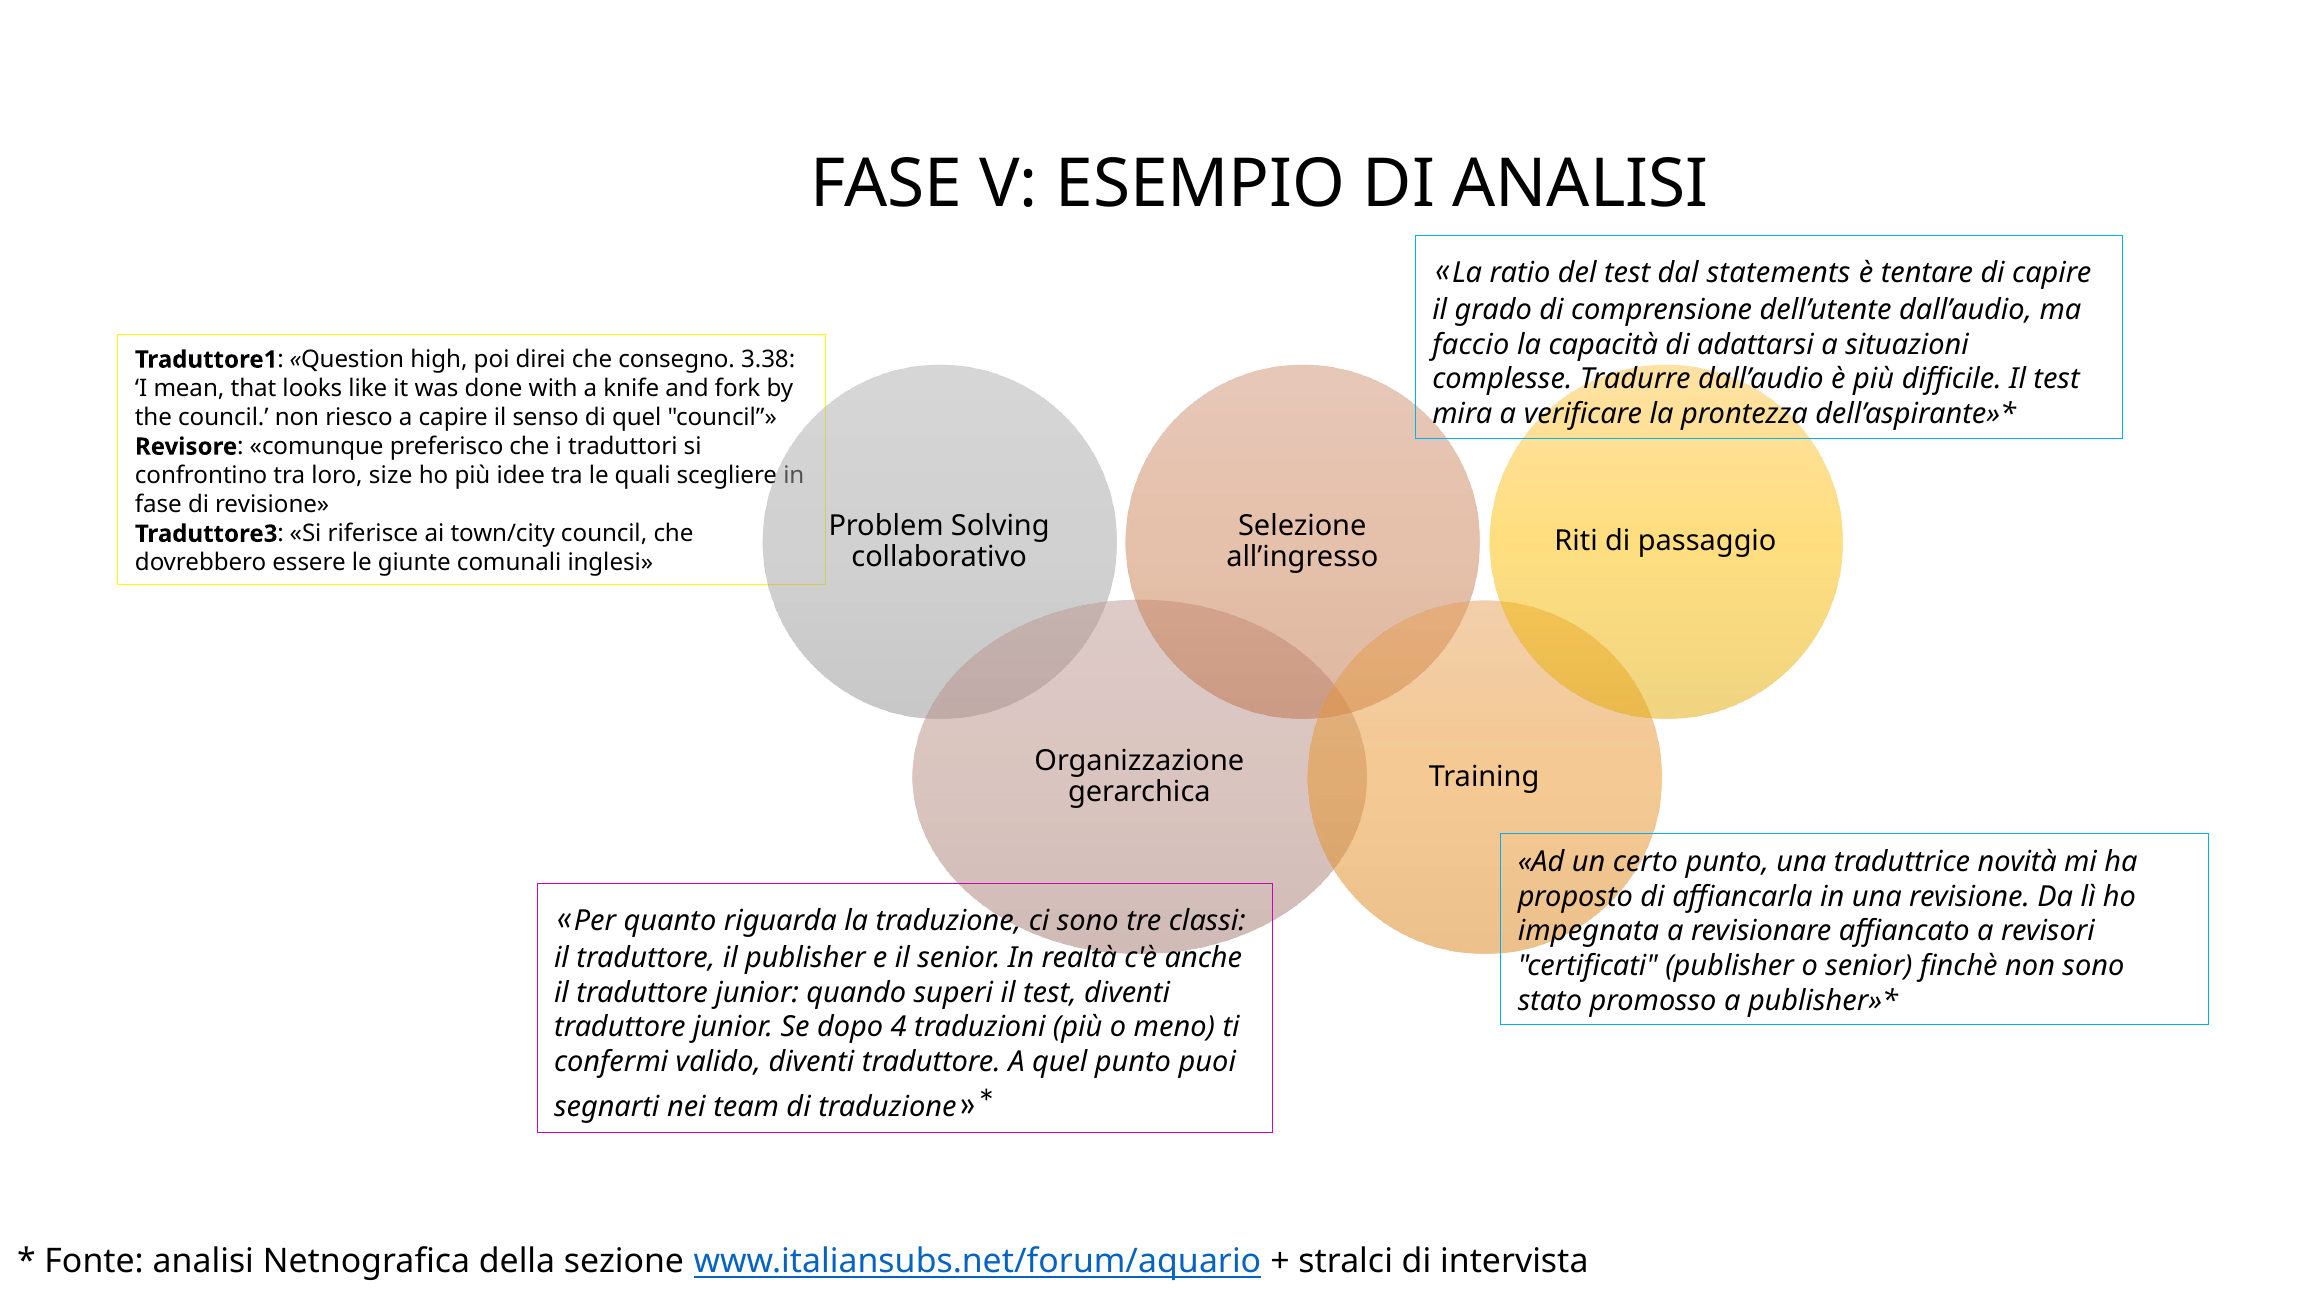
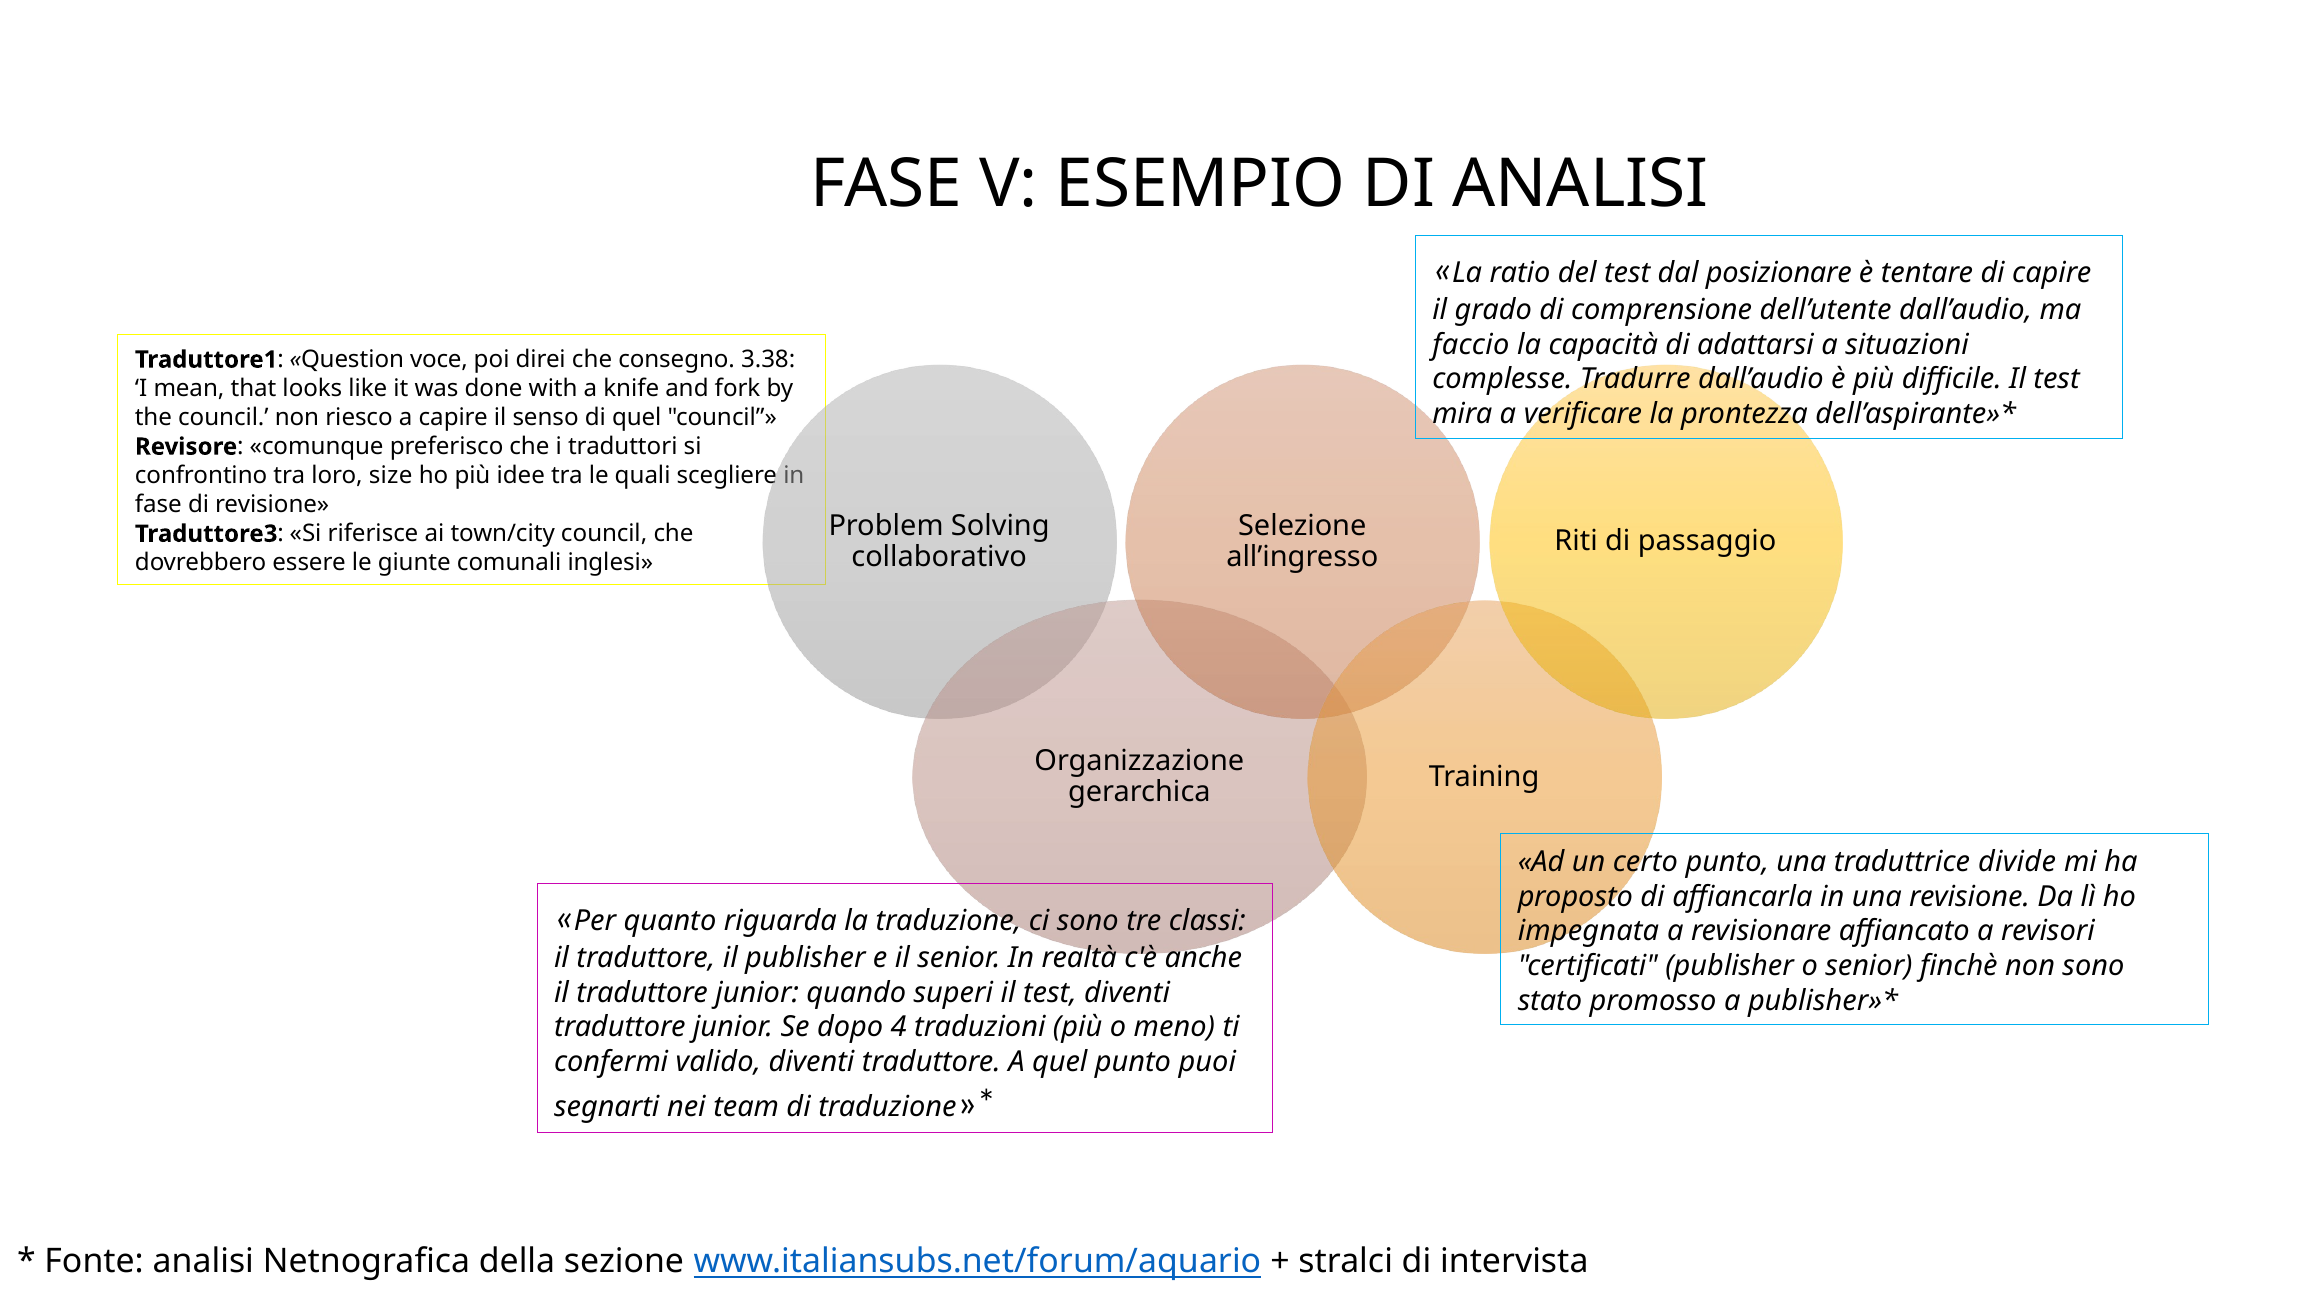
statements: statements -> posizionare (1779, 273)
high: high -> voce (439, 360)
novità: novità -> divide (2017, 862)
